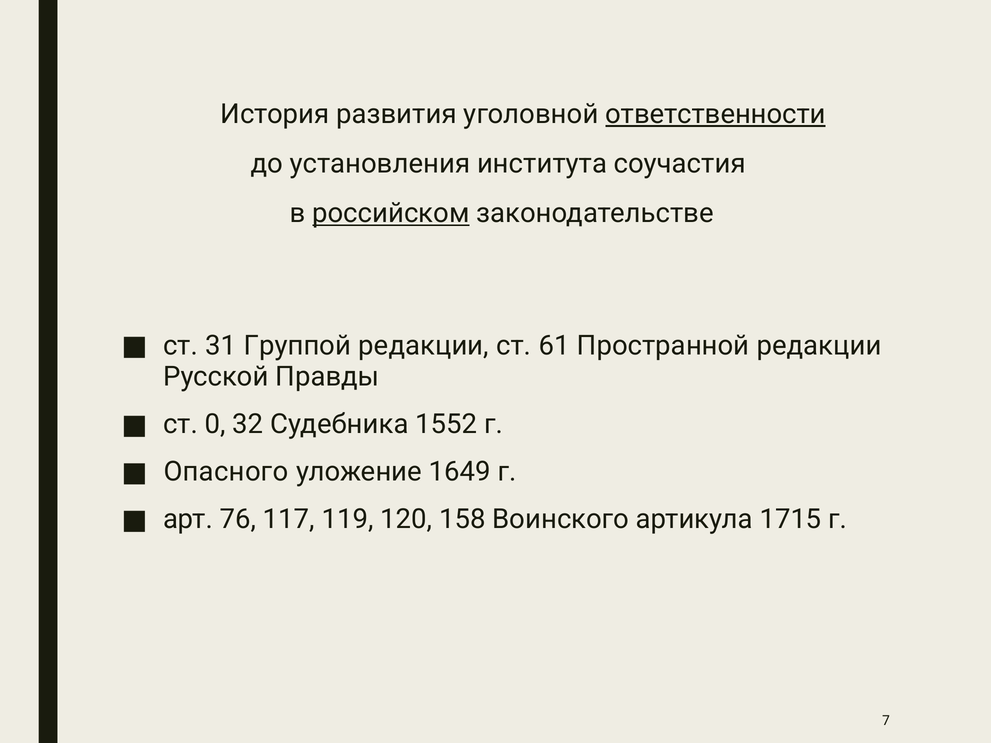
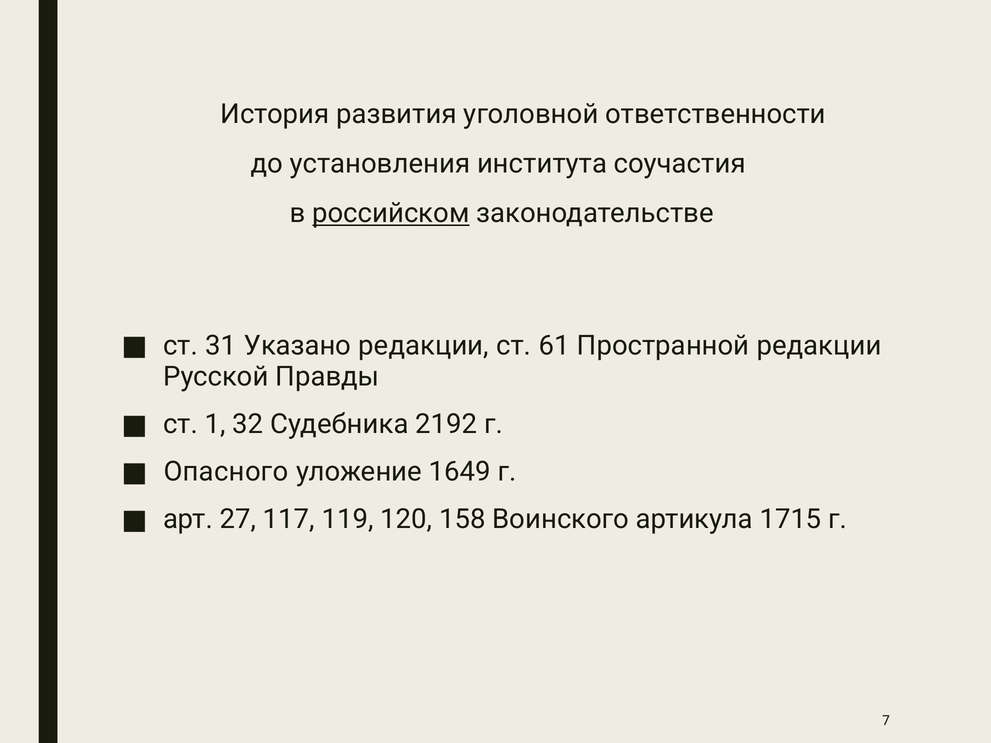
ответственности underline: present -> none (716, 114)
Группой: Группой -> Указано (297, 346)
0: 0 -> 1 (215, 424)
1552: 1552 -> 2192 (446, 424)
76: 76 -> 27 (238, 520)
